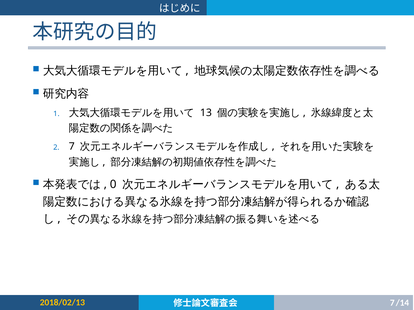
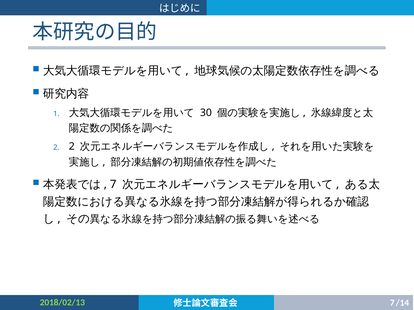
13: 13 -> 30 (206, 113)
7: 7 -> 2 (72, 147)
0: 0 -> 7 (113, 185)
2018/02/13 colour: yellow -> light green (62, 303)
